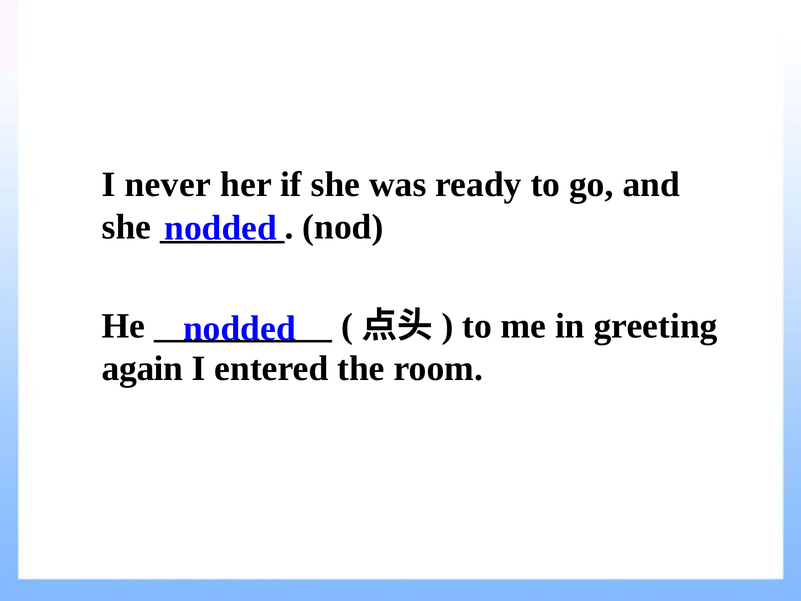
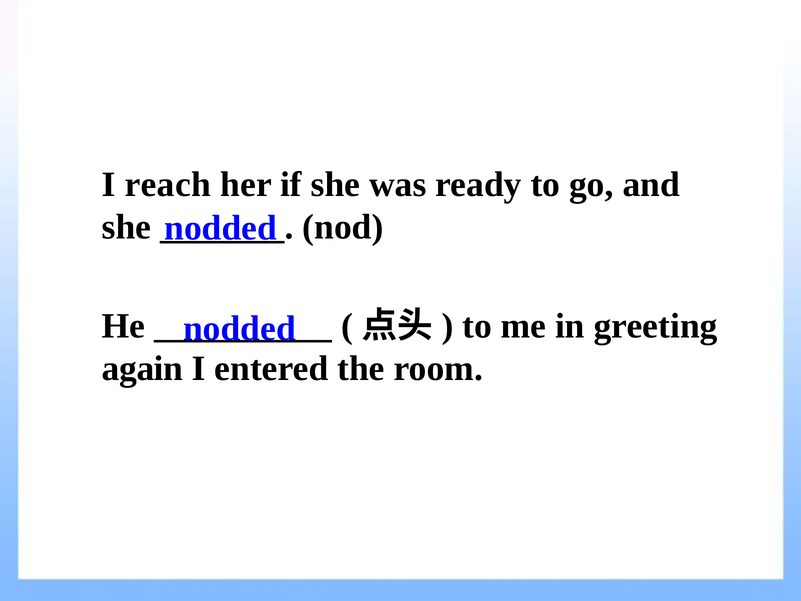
never: never -> reach (168, 184)
